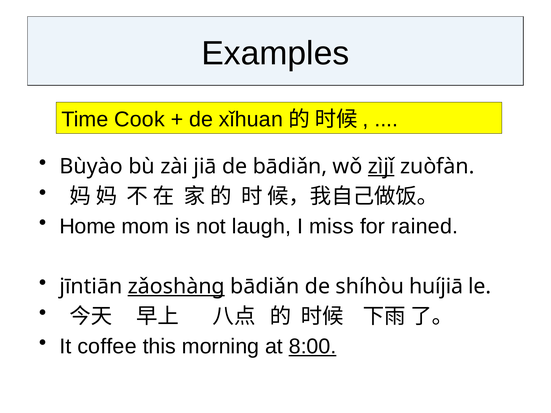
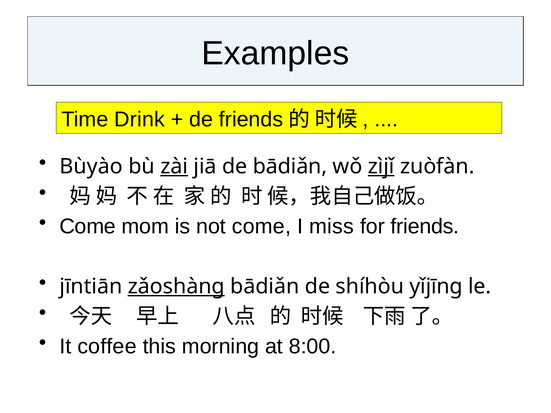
Cook: Cook -> Drink (139, 119)
de xǐhuan: xǐhuan -> friends (251, 119)
zài underline: none -> present (174, 166)
Home: Home -> Come (88, 226)
not laugh: laugh -> come (261, 226)
for rained: rained -> friends (425, 226)
huíjiā: huíjiā -> yǐjīng (436, 287)
8:00 underline: present -> none (313, 347)
